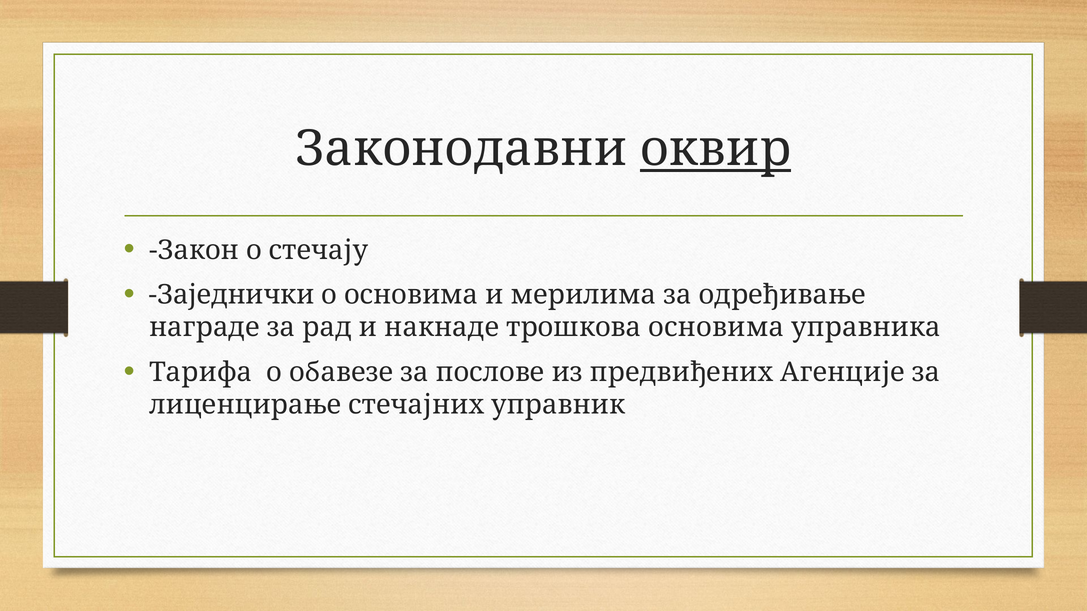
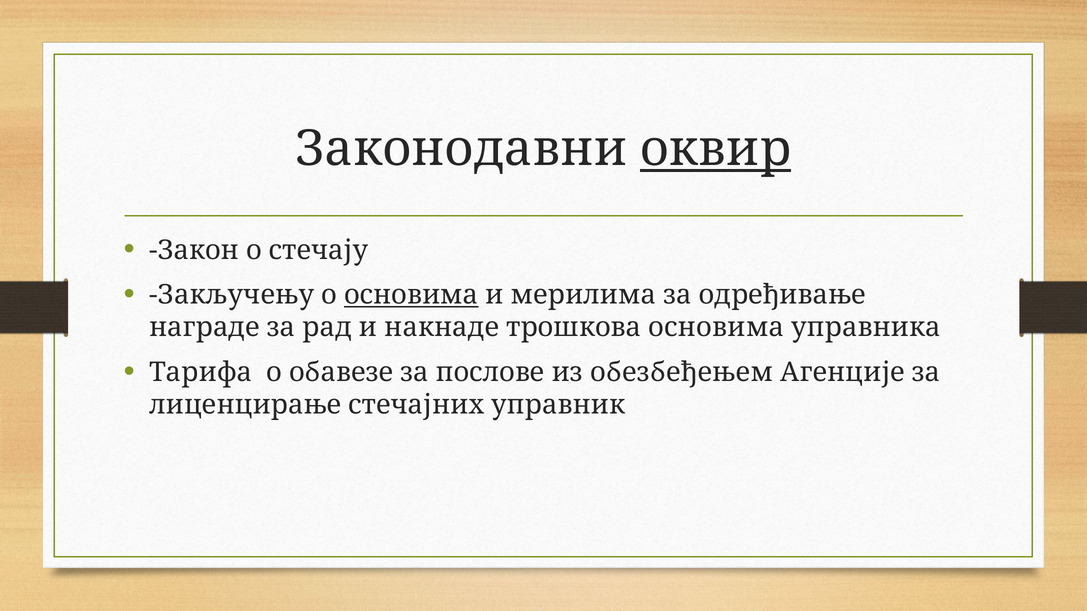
Заједнички: Заједнички -> Закључењу (232, 295)
основима underline: none -> present (411, 295)
предвиђених: предвиђених -> обезбеђењем (682, 373)
